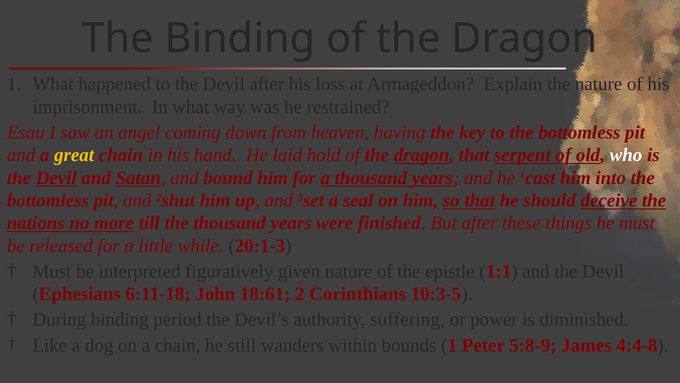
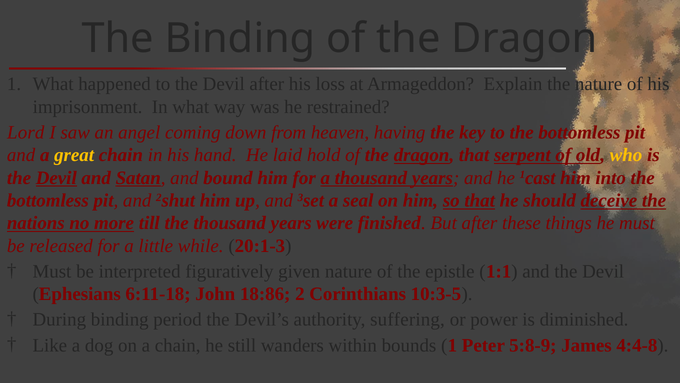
Esau: Esau -> Lord (26, 132)
who colour: white -> yellow (626, 155)
18:61: 18:61 -> 18:86 (265, 294)
